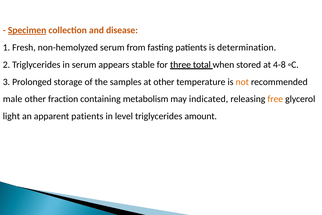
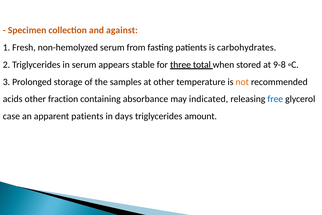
Specimen underline: present -> none (27, 30)
disease: disease -> against (122, 30)
determination: determination -> carbohydrates (247, 47)
4-8: 4-8 -> 9-8 (279, 65)
male: male -> acids (13, 99)
metabolism: metabolism -> absorbance (146, 99)
free colour: orange -> blue (275, 99)
light: light -> case (11, 116)
level: level -> days (124, 116)
